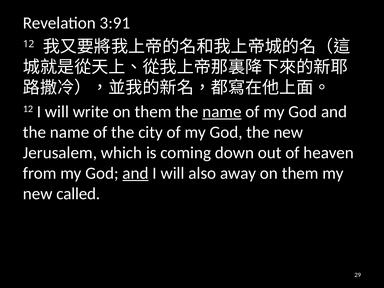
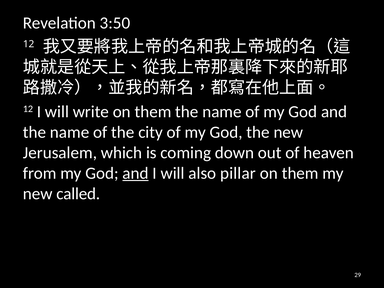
3:91: 3:91 -> 3:50 (115, 23)
name underline: present -> none (222, 112)
away: away -> pillar (238, 173)
